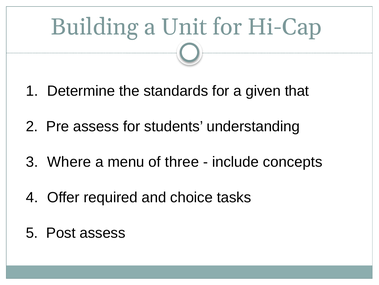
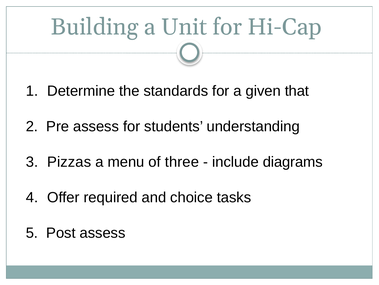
Where: Where -> Pizzas (69, 161)
concepts: concepts -> diagrams (293, 161)
